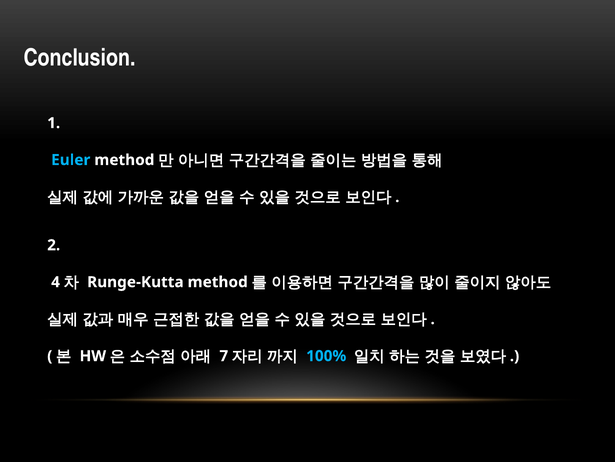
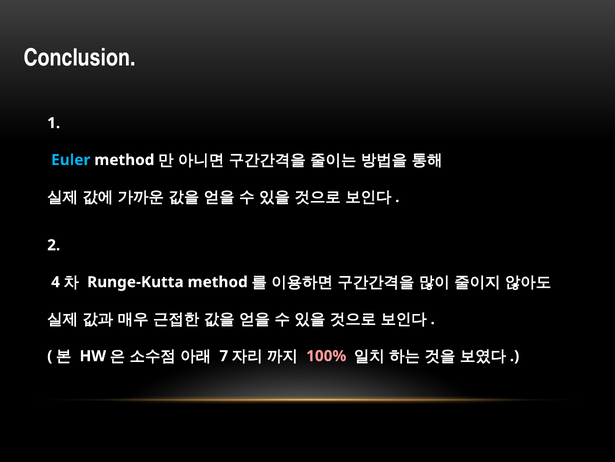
100% colour: light blue -> pink (326, 355)
